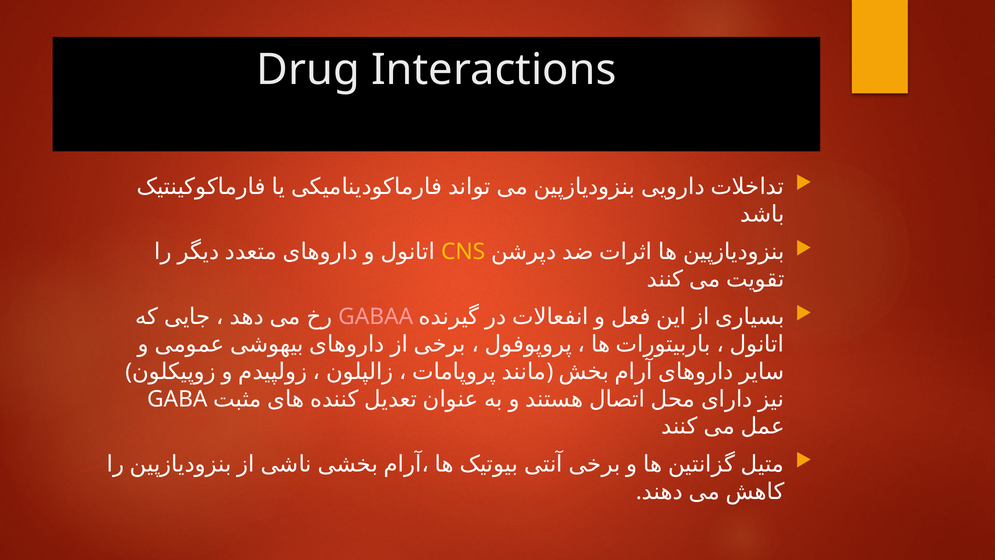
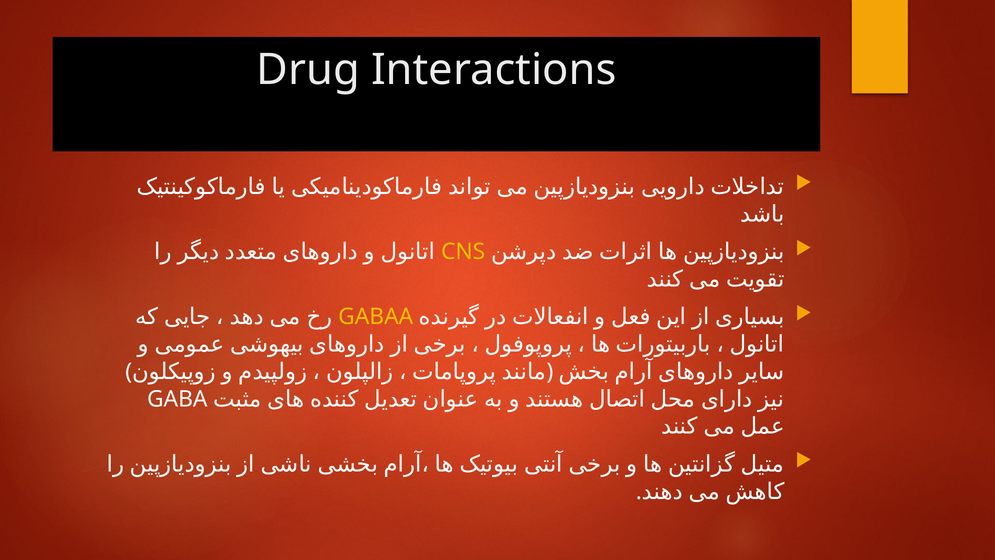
GABAA colour: pink -> yellow (376, 317)
